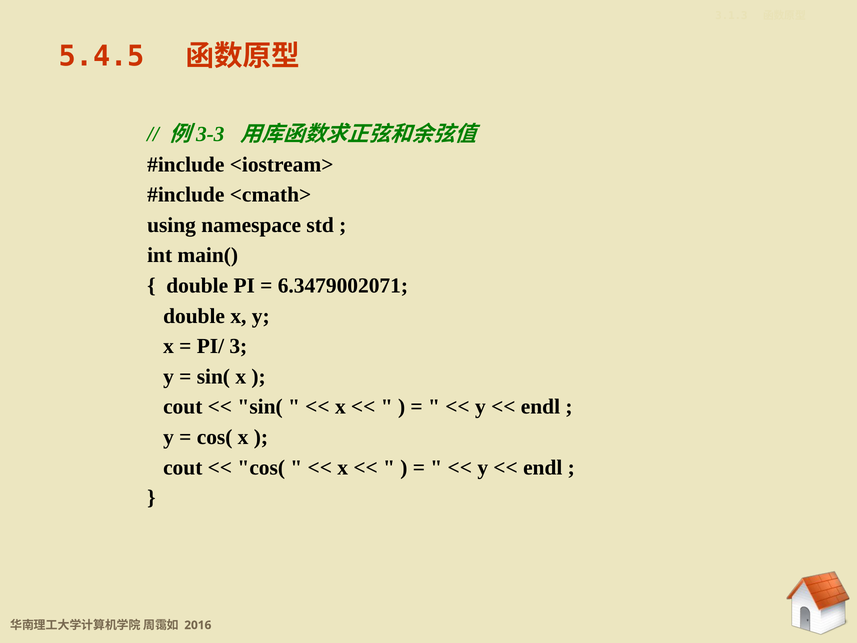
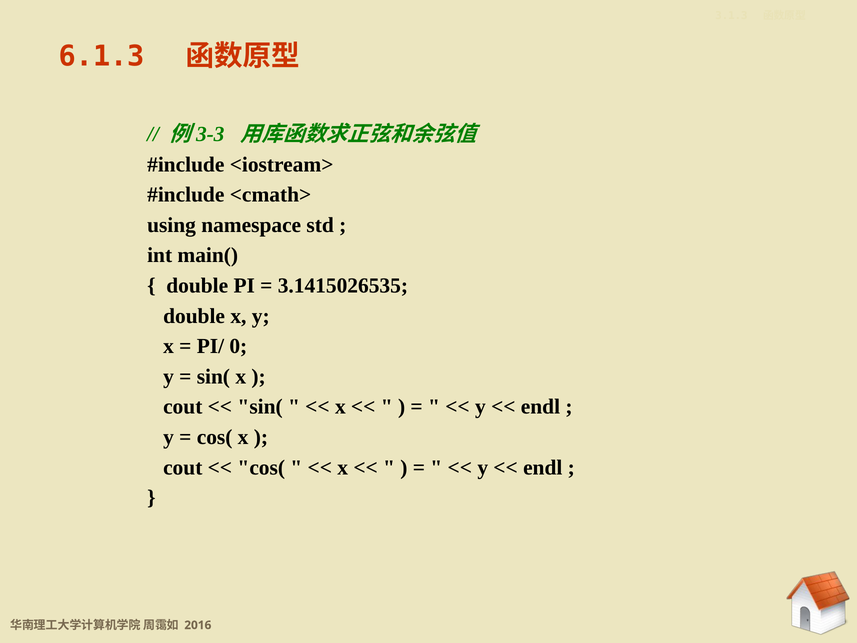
5.4.5: 5.4.5 -> 6.1.3 (102, 56)
6.3479002071: 6.3479002071 -> 3.1415026535 (343, 286)
3: 3 -> 0 (238, 346)
